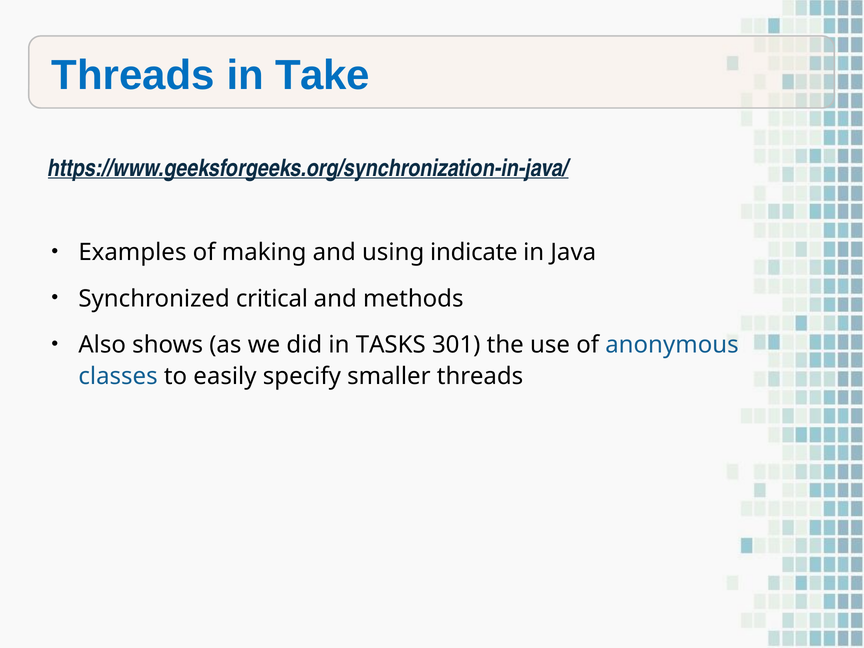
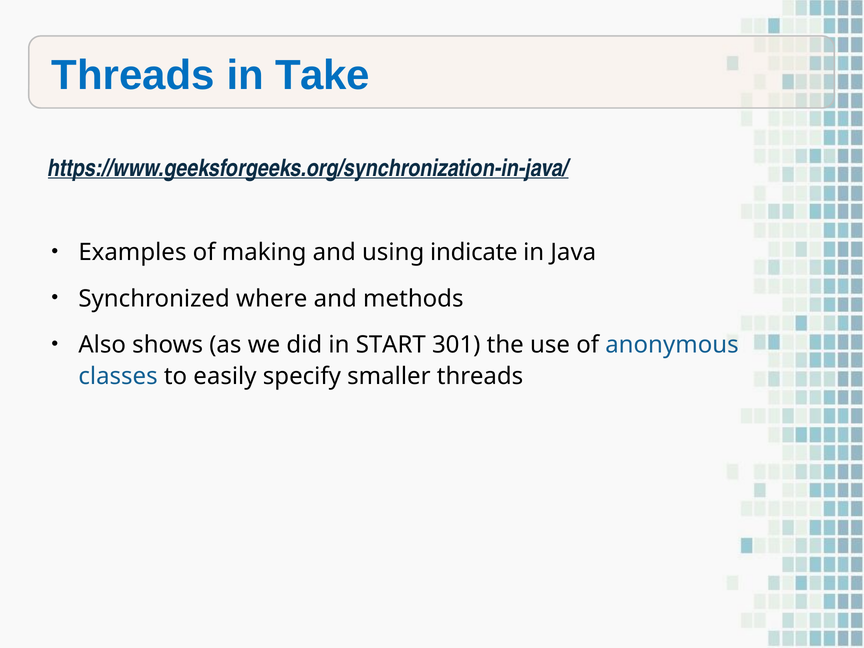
critical: critical -> where (272, 299)
TASKS: TASKS -> START (391, 345)
